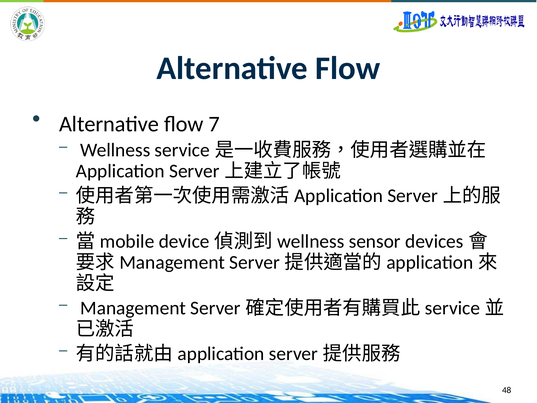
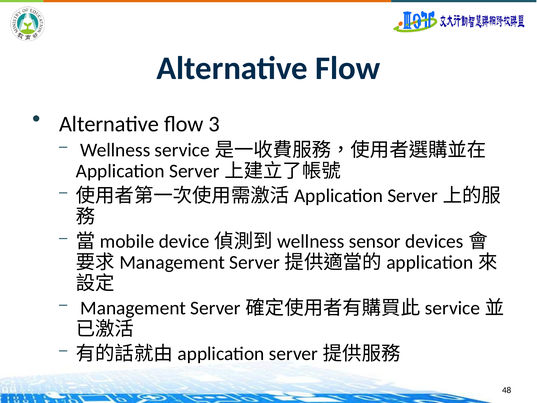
7: 7 -> 3 (214, 124)
